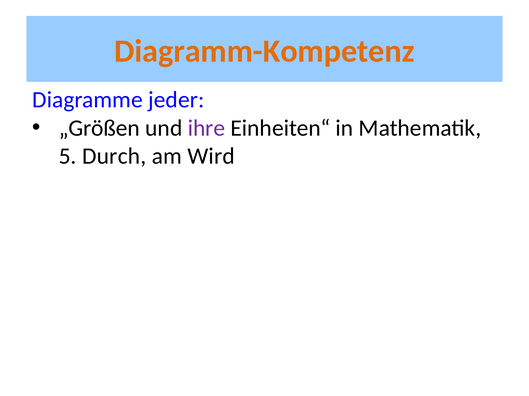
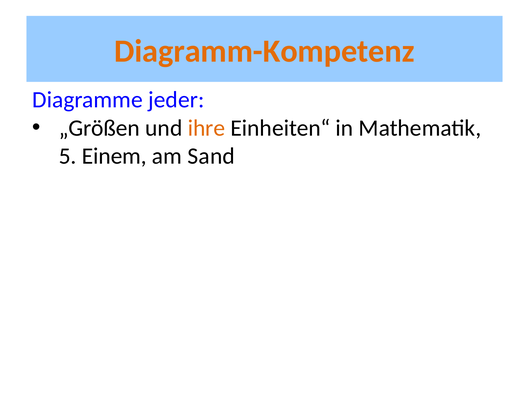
ihre colour: purple -> orange (206, 128)
Durch: Durch -> Einem (114, 157)
Wird: Wird -> Sand (211, 157)
